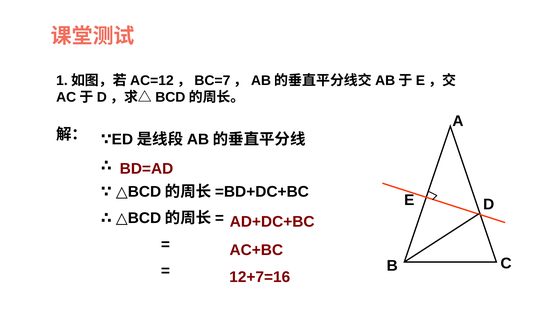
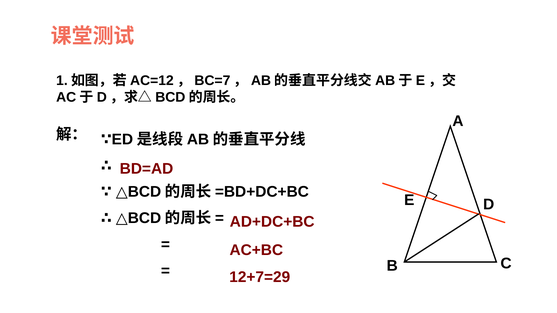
12+7=16: 12+7=16 -> 12+7=29 (260, 277)
